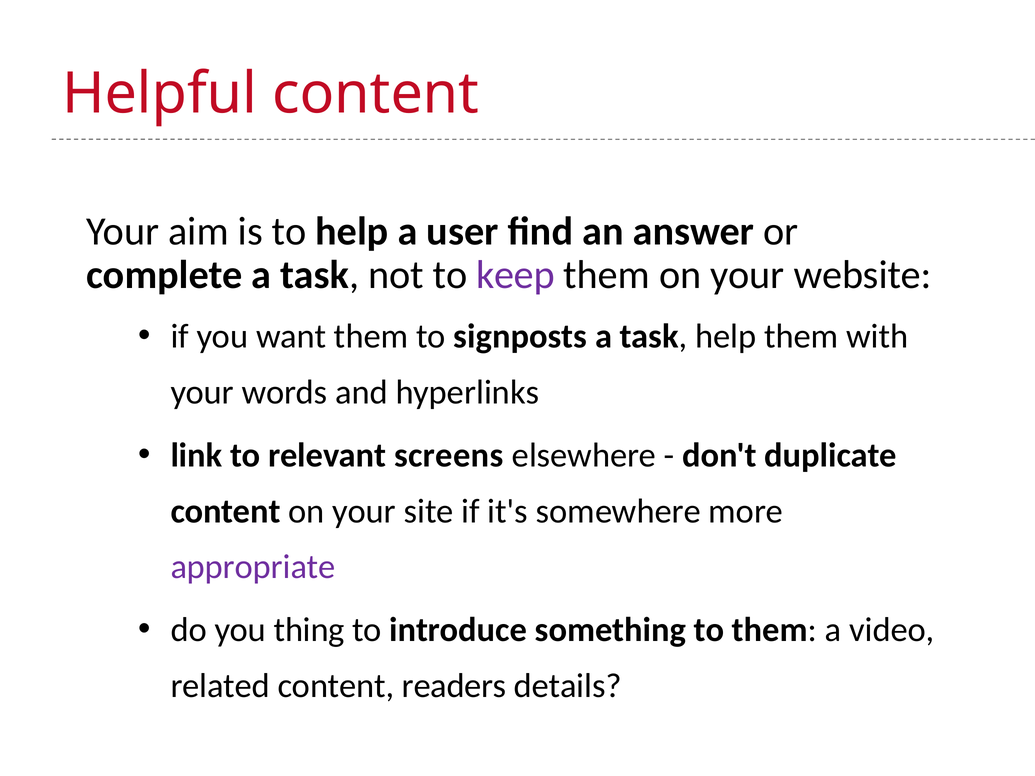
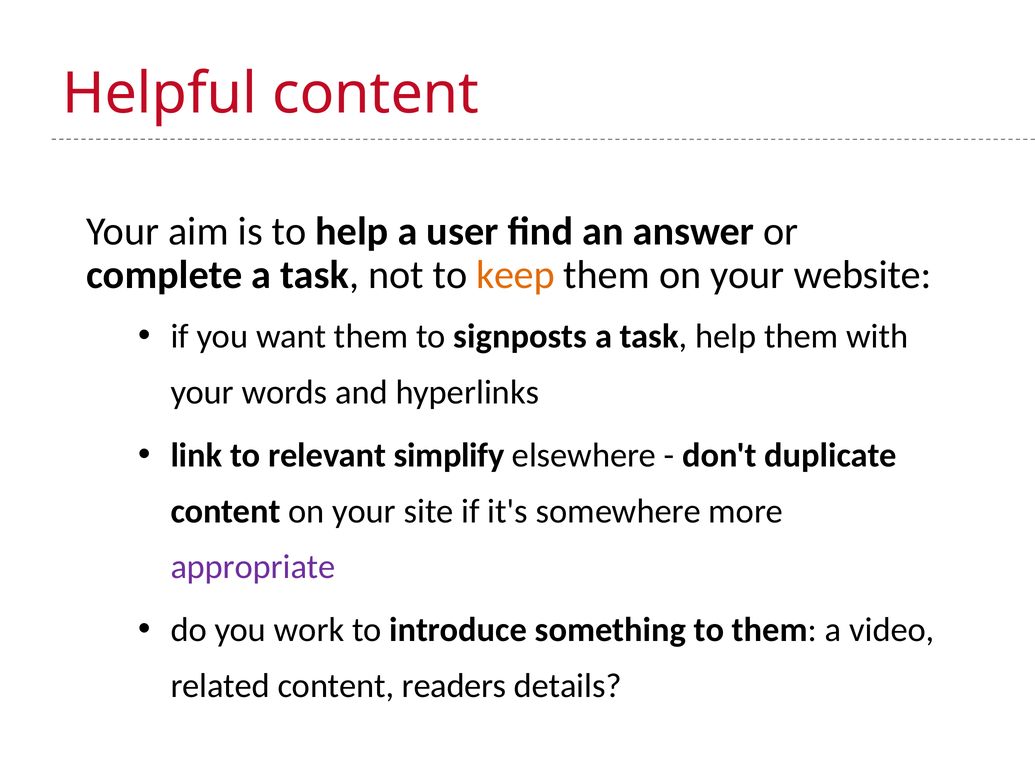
keep colour: purple -> orange (516, 275)
screens: screens -> simplify (449, 455)
thing: thing -> work (309, 630)
